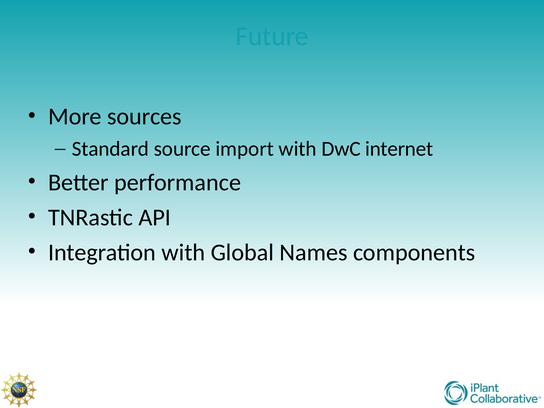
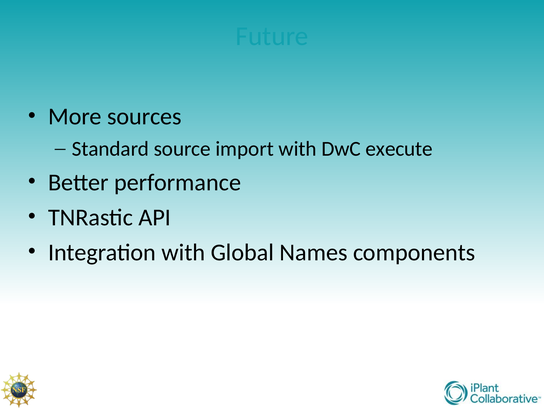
internet: internet -> execute (399, 149)
